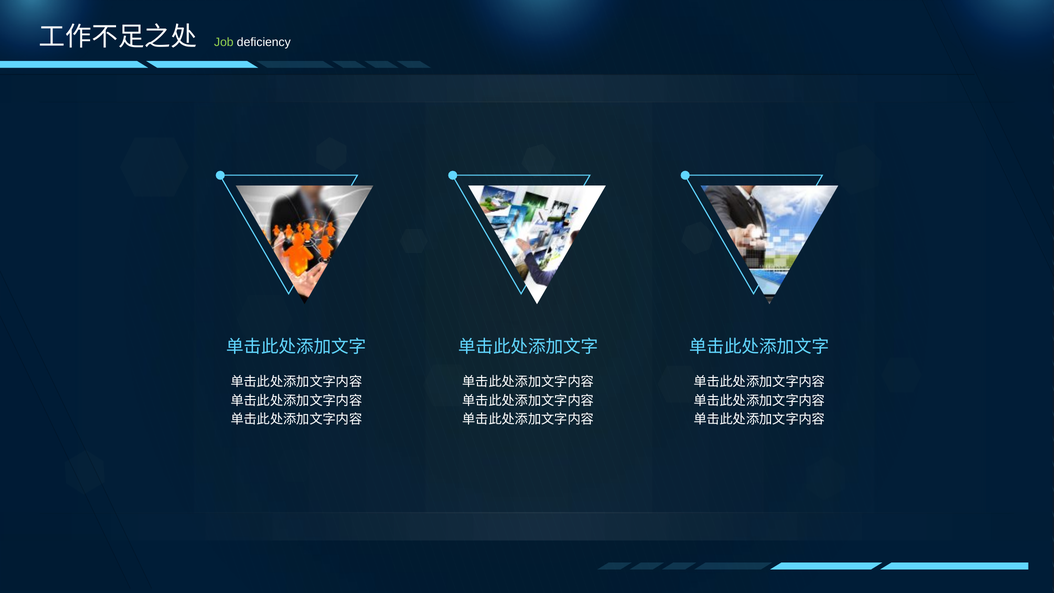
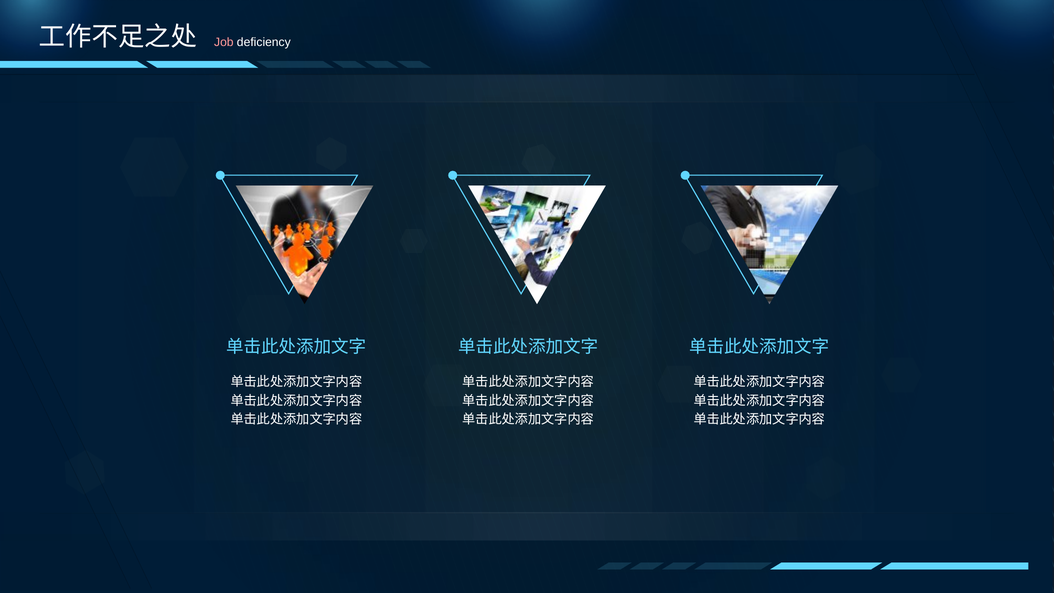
Job colour: light green -> pink (224, 42)
